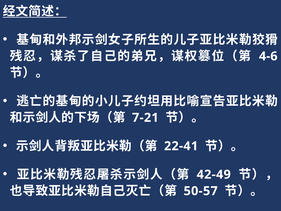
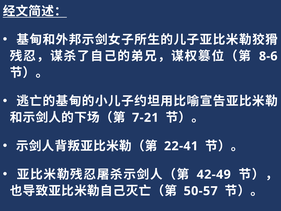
4-6: 4-6 -> 8-6 (268, 56)
